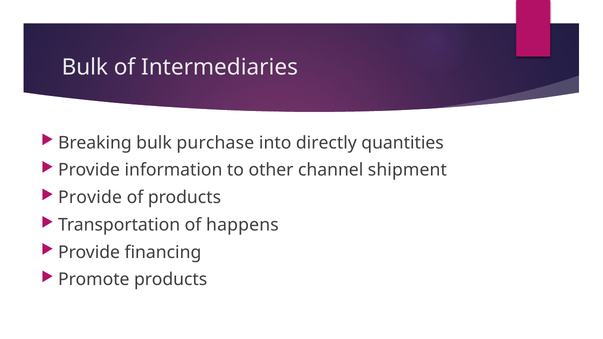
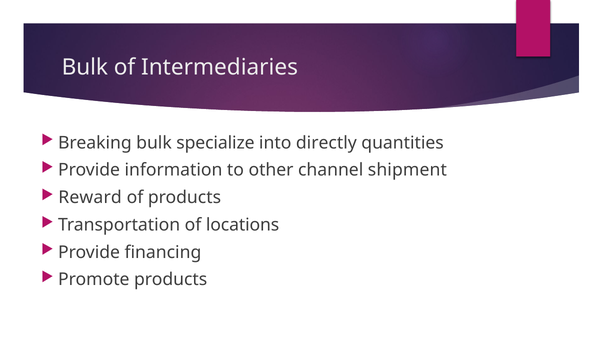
purchase: purchase -> specialize (215, 143)
Provide: Provide -> Reward (90, 198)
happens: happens -> locations (243, 225)
